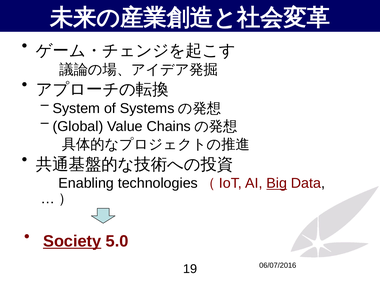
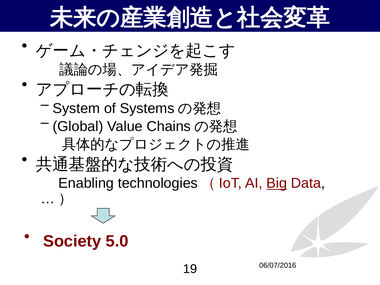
Society underline: present -> none (72, 241)
